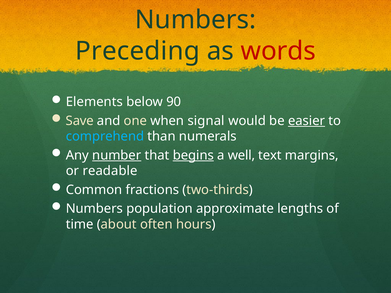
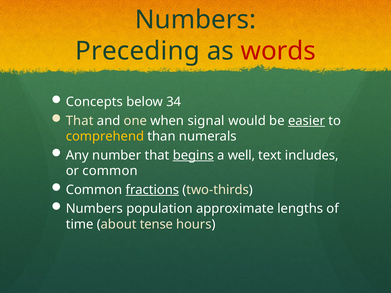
Elements: Elements -> Concepts (94, 102)
90: 90 -> 34 (174, 102)
Save: Save -> That (80, 121)
comprehend colour: light blue -> yellow (105, 136)
number underline: present -> none (117, 155)
margins: margins -> includes (312, 155)
or readable: readable -> common (110, 171)
fractions underline: none -> present (152, 190)
often: often -> tense (156, 224)
